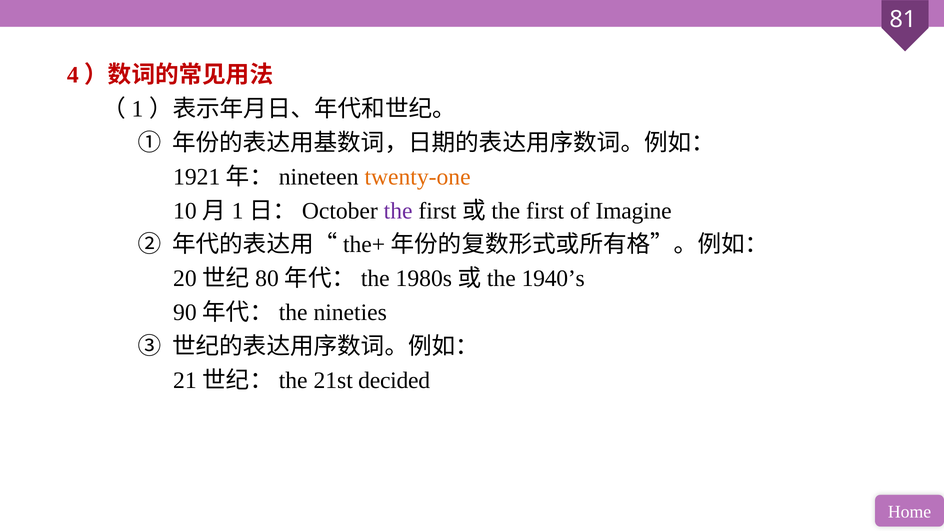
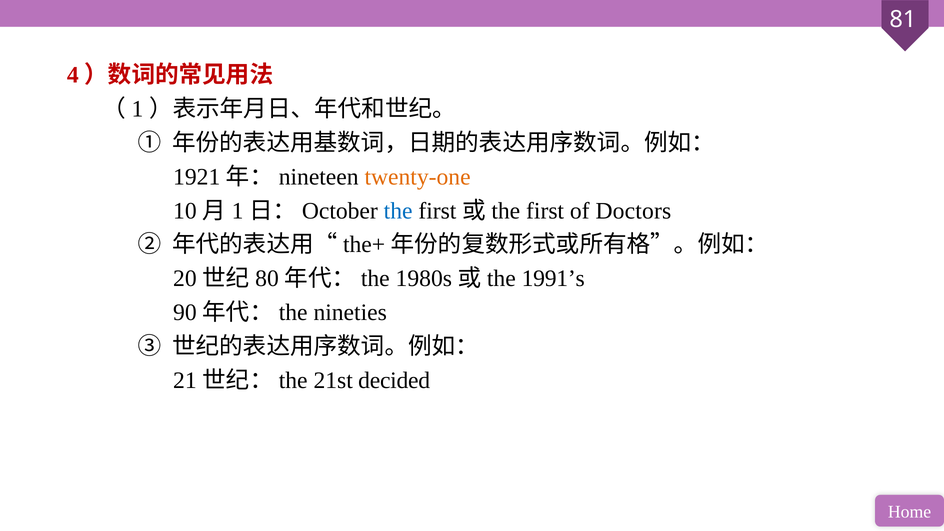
the colour: purple -> blue (398, 211)
Imagine: Imagine -> Doctors (633, 211)
1940’s: 1940’s -> 1991’s (553, 279)
